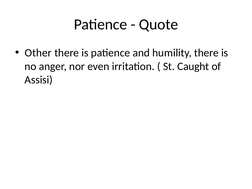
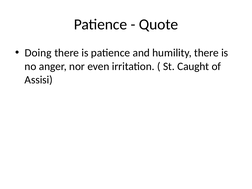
Other: Other -> Doing (38, 53)
